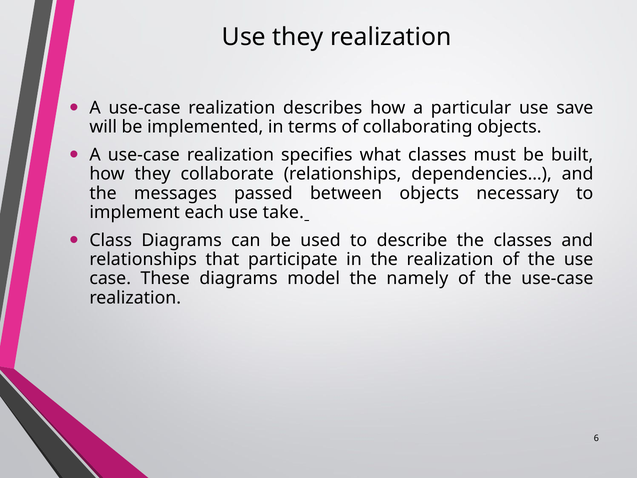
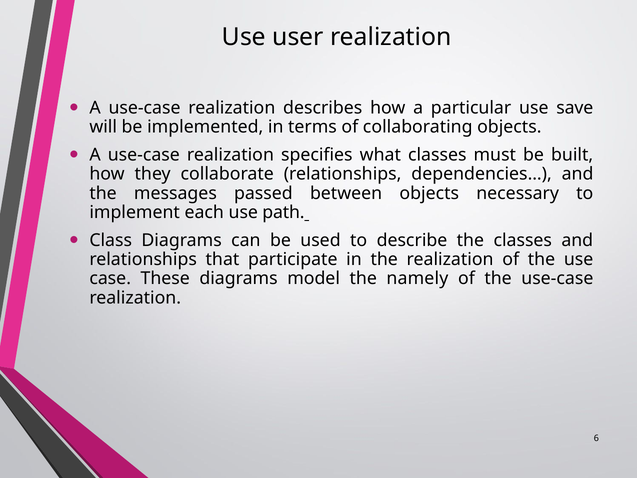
Use they: they -> user (298, 37)
take: take -> path (283, 212)
